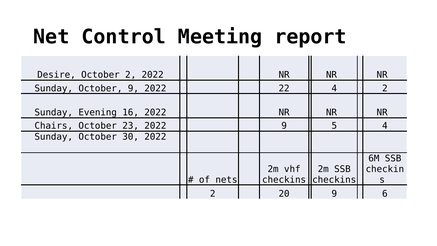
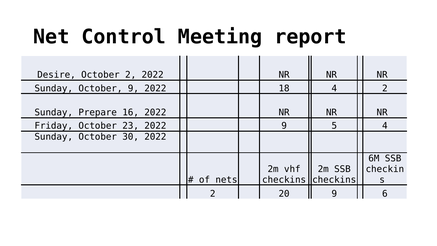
22: 22 -> 18 (284, 88)
Evening: Evening -> Prepare (98, 113)
Chairs: Chairs -> Friday (54, 126)
